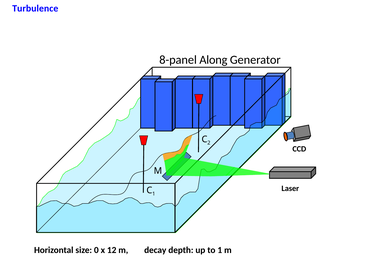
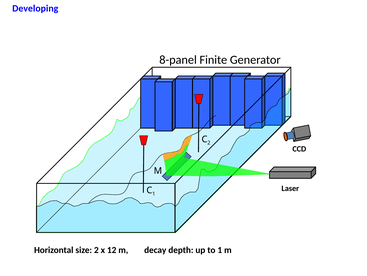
Turbulence: Turbulence -> Developing (35, 8)
Along: Along -> Finite (213, 60)
size 0: 0 -> 2 (96, 249)
